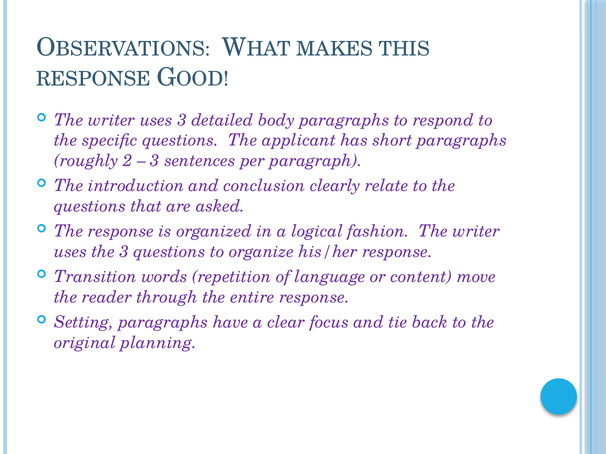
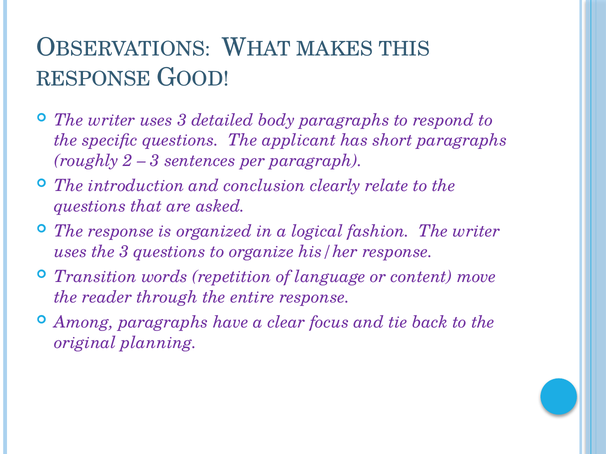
Setting: Setting -> Among (84, 323)
